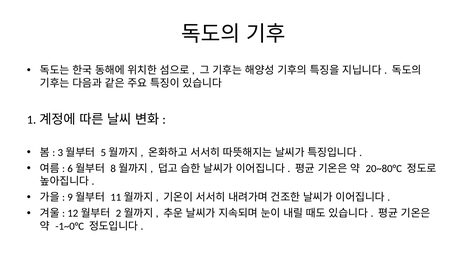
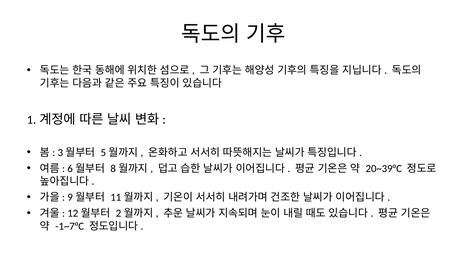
20~80°C: 20~80°C -> 20~39°C (384, 168)
-1~0°C: -1~0°C -> -1~7°C (70, 226)
